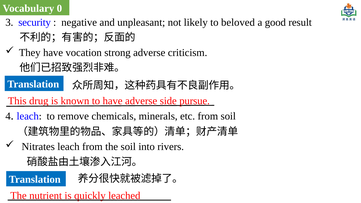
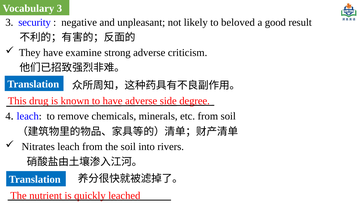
Vocabulary 0: 0 -> 3 (59, 8)
vocation: vocation -> examine (84, 53)
pursue: pursue -> degree (195, 101)
